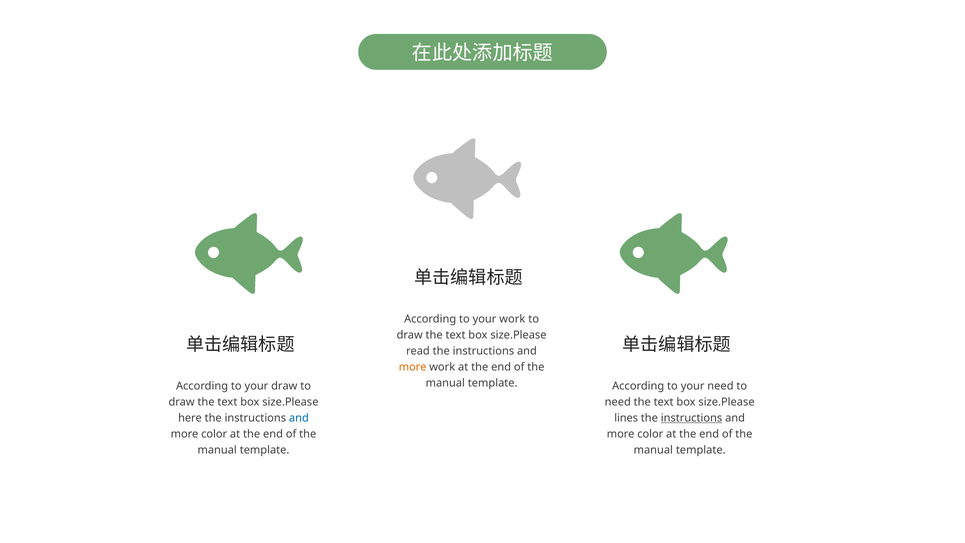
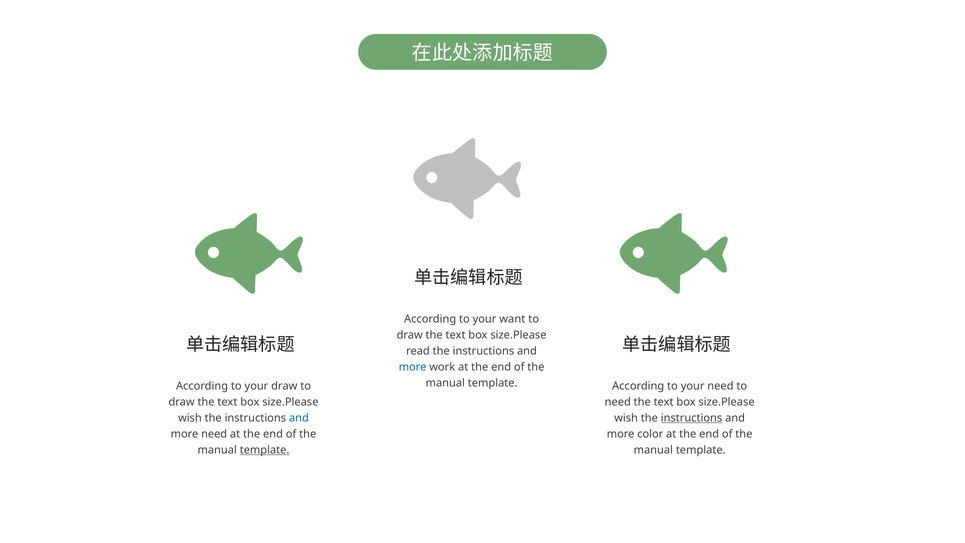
your work: work -> want (512, 319)
more colour: orange -> blue (413, 367)
here: here -> wish (190, 418)
lines: lines -> wish (626, 418)
color: color -> need (214, 434)
template underline: none -> present (265, 450)
